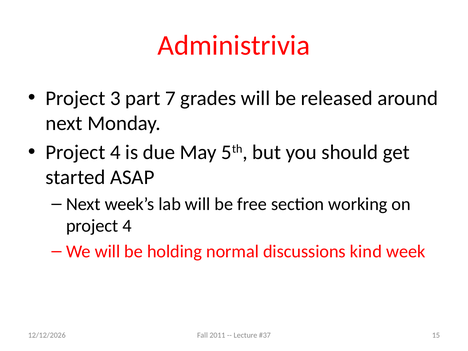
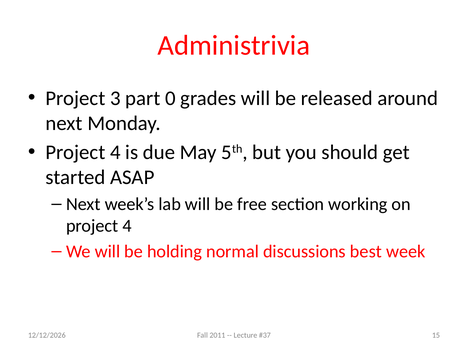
7: 7 -> 0 (170, 98)
kind: kind -> best (366, 251)
